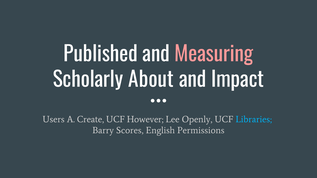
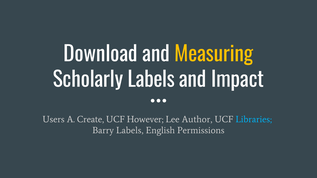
Published: Published -> Download (101, 55)
Measuring colour: pink -> yellow (214, 55)
Scholarly About: About -> Labels (151, 80)
Openly: Openly -> Author (197, 119)
Barry Scores: Scores -> Labels (130, 131)
